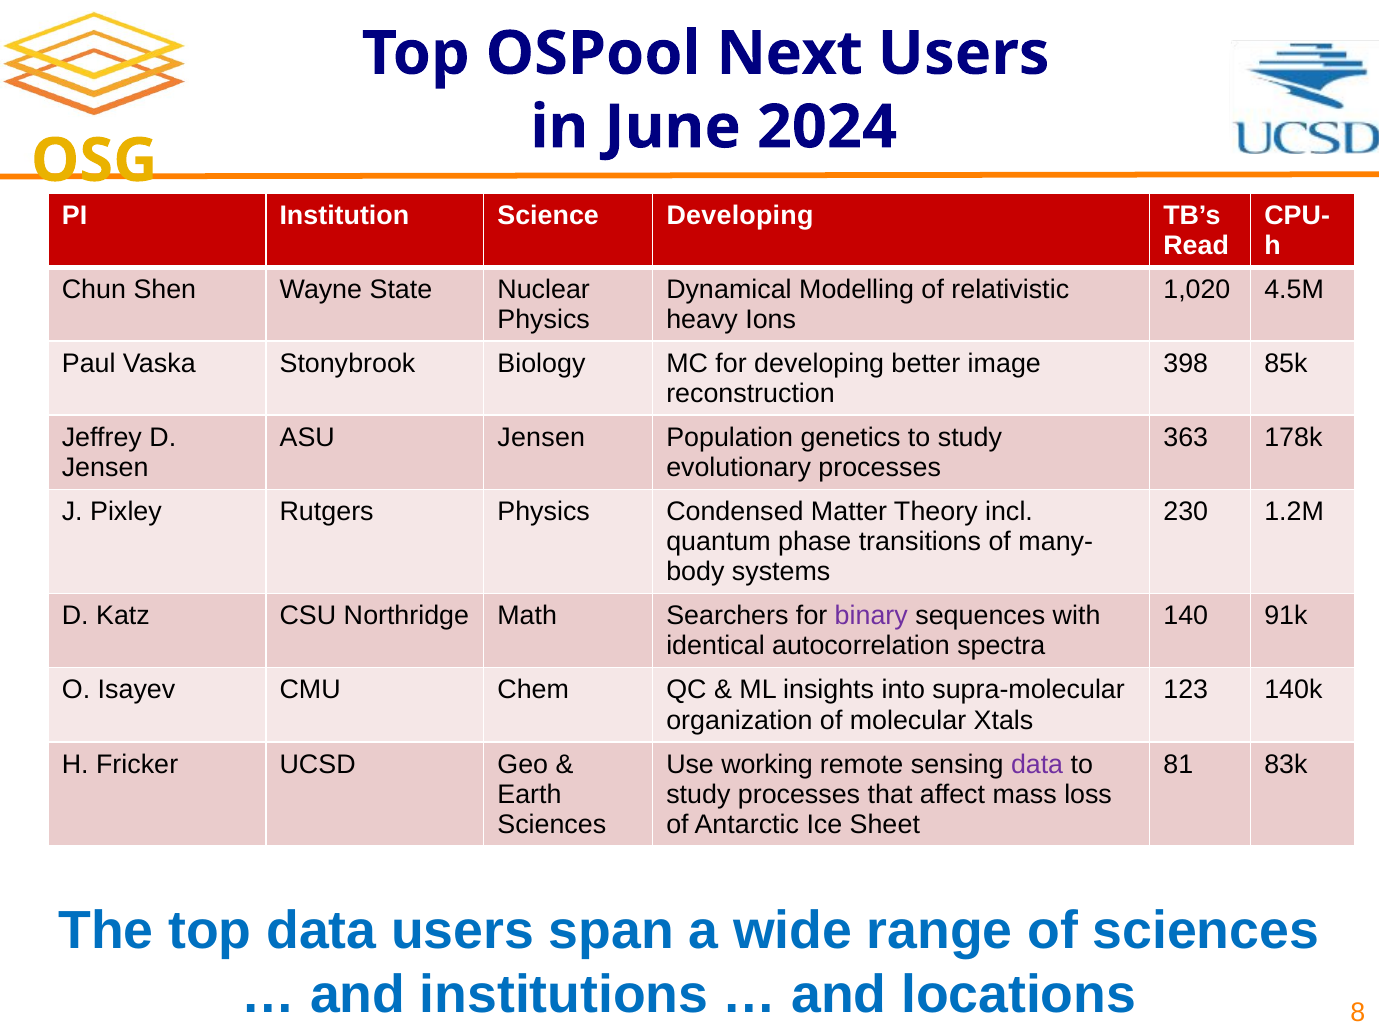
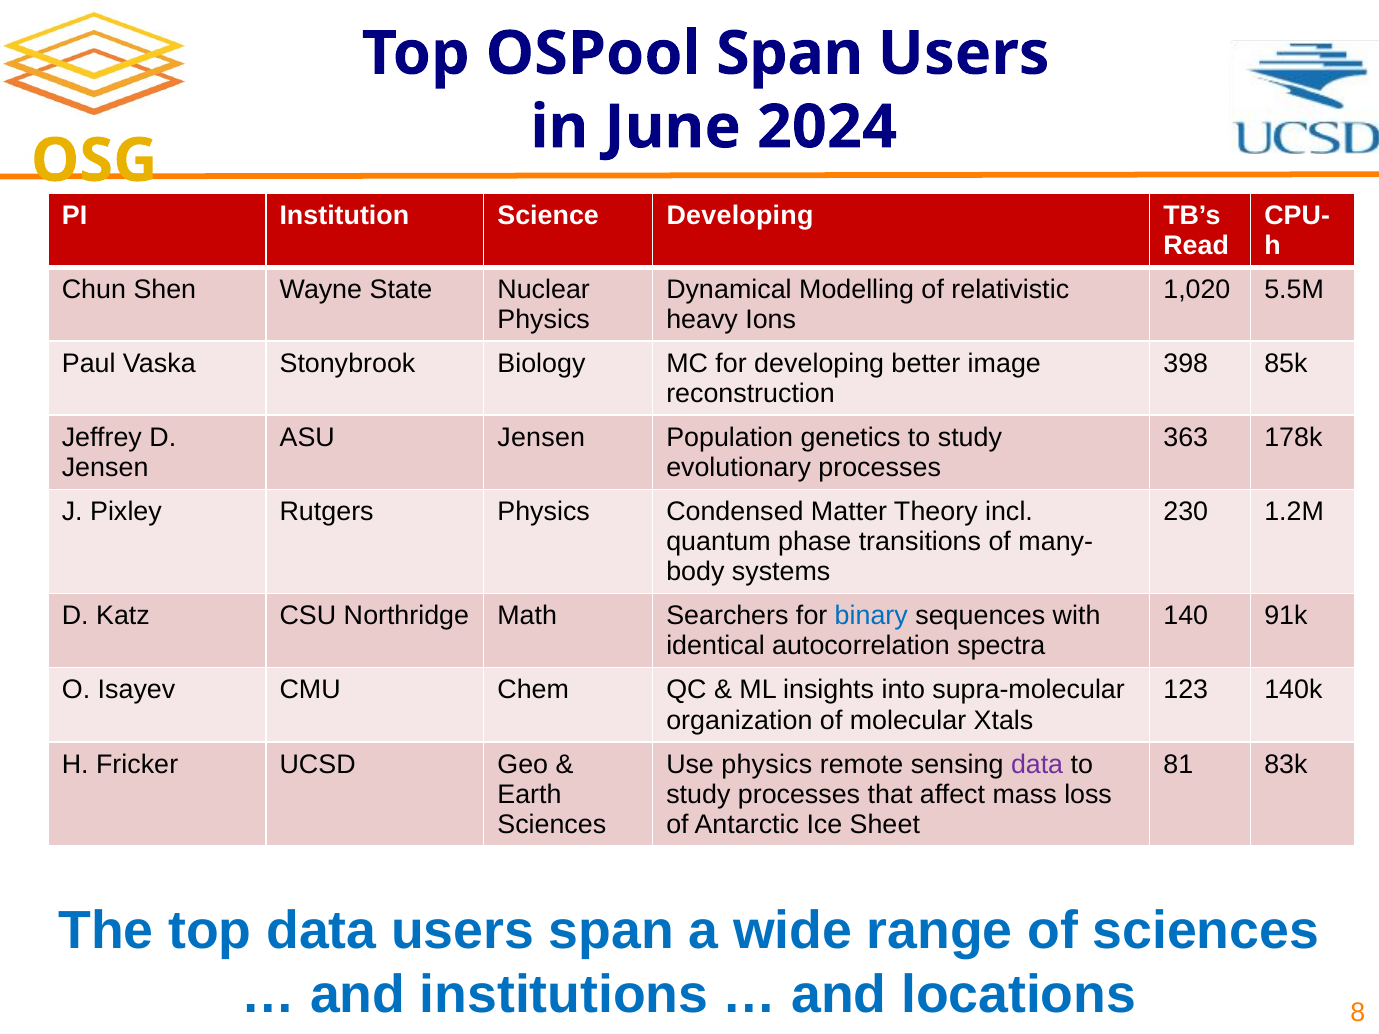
OSPool Next: Next -> Span (790, 54)
4.5M: 4.5M -> 5.5M (1294, 290)
binary colour: purple -> blue (871, 616)
Use working: working -> physics (767, 764)
